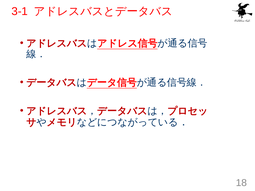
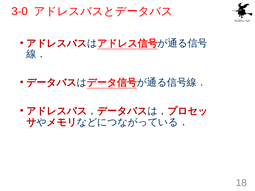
3-1: 3-1 -> 3-0 (20, 11)
